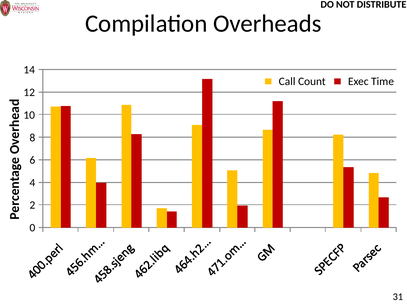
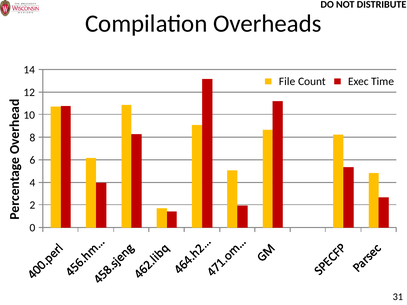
Call: Call -> File (287, 82)
